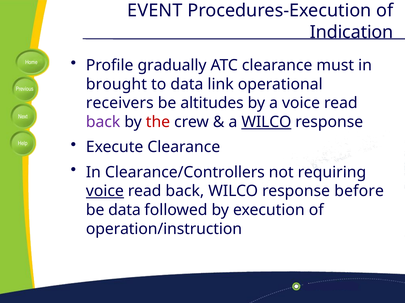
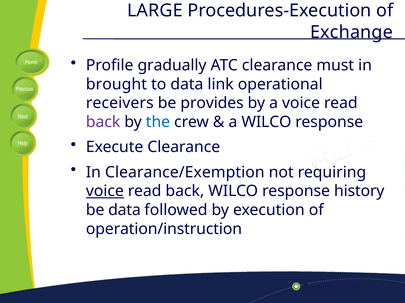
EVENT: EVENT -> LARGE (155, 11)
Indication: Indication -> Exchange (352, 32)
altitudes: altitudes -> provides (212, 103)
the colour: red -> blue (158, 122)
WILCO underline: present -> none (266, 122)
Clearance/Controllers: Clearance/Controllers -> Clearance/Exemption (185, 173)
before: before -> history (359, 192)
